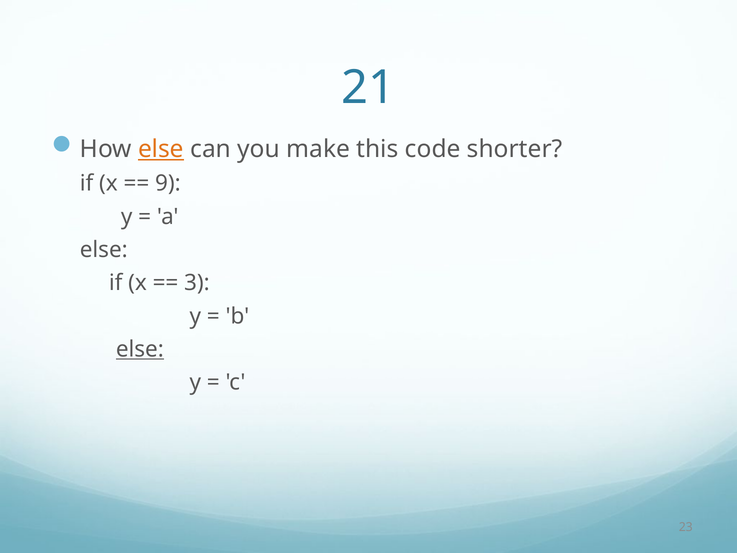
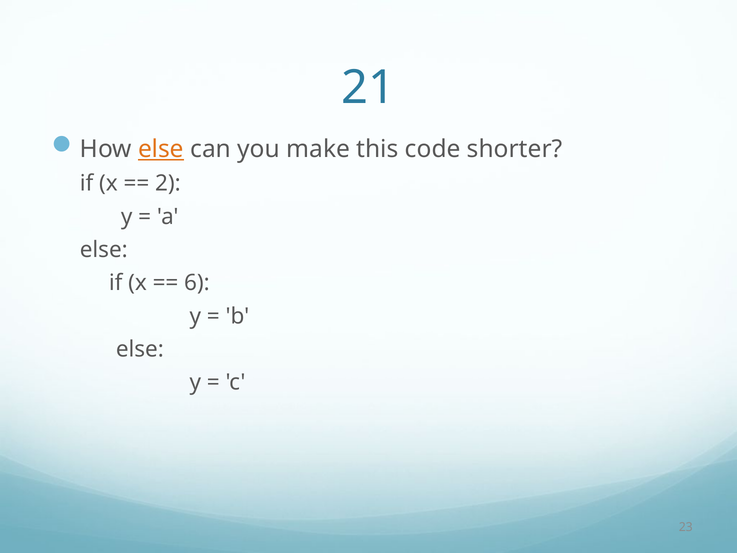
9: 9 -> 2 (168, 183)
3: 3 -> 6 (197, 283)
else underline: present -> none (140, 349)
